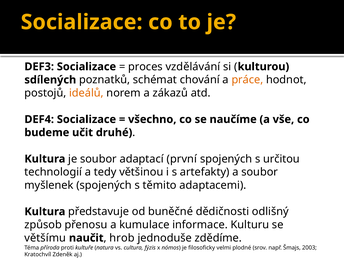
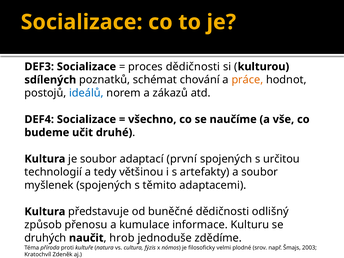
proces vzdělávání: vzdělávání -> dědičnosti (193, 67)
ideálů colour: orange -> blue (86, 93)
většímu: většímu -> druhých (45, 238)
